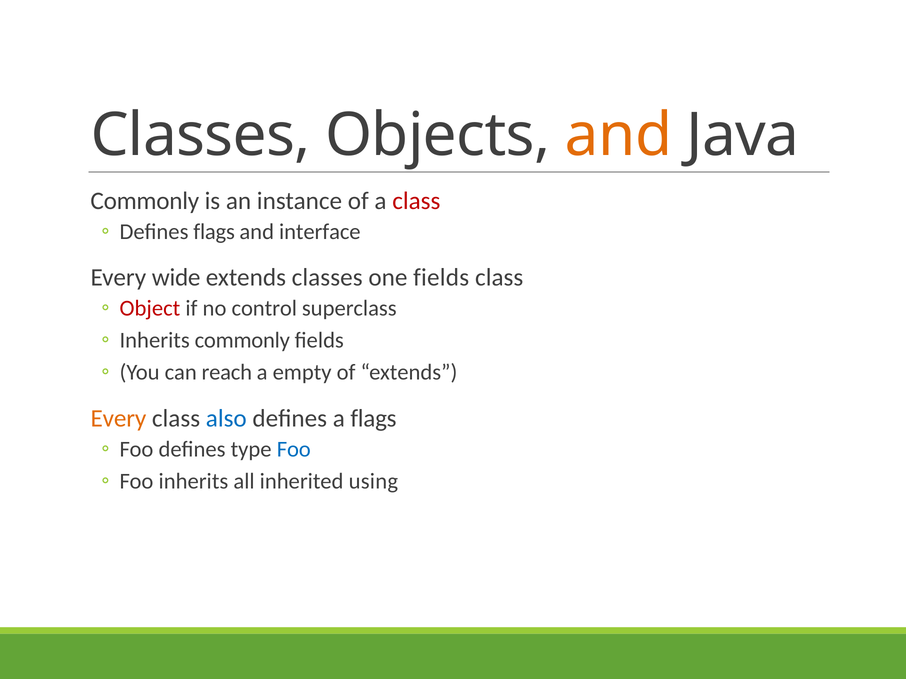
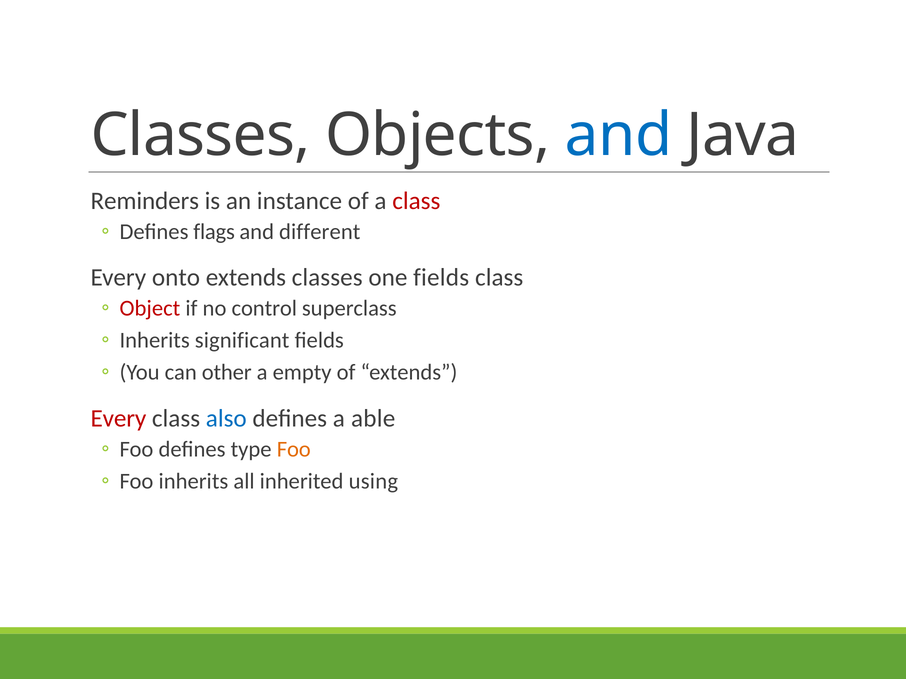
and colour: orange -> blue (618, 135)
Commonly: Commonly -> Reminders (145, 201)
interface: interface -> different (320, 232)
wide: wide -> onto (176, 278)
Inherits commonly: commonly -> significant (242, 341)
reach: reach -> other (227, 373)
Every colour: orange -> red (118, 419)
a flags: flags -> able (373, 419)
Foo colour: blue -> orange (294, 450)
